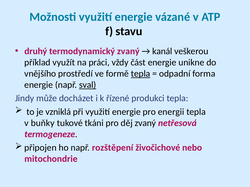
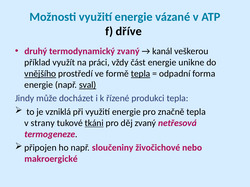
stavu: stavu -> dříve (129, 31)
vnějšího underline: none -> present (40, 74)
energii: energii -> značně (171, 112)
buňky: buňky -> strany (43, 123)
tkáni underline: none -> present (94, 123)
rozštěpení: rozštěpení -> sloučeniny (113, 148)
mitochondrie: mitochondrie -> makroergické (51, 159)
